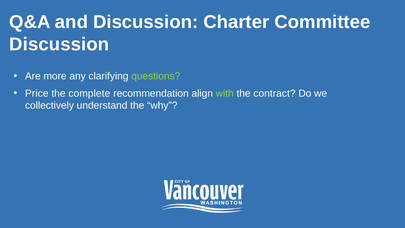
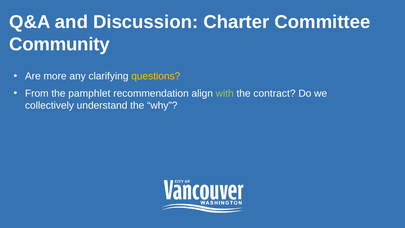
Discussion: Discussion -> Community (59, 44)
questions colour: light green -> yellow (156, 76)
Price: Price -> From (37, 93)
complete: complete -> pamphlet (89, 93)
